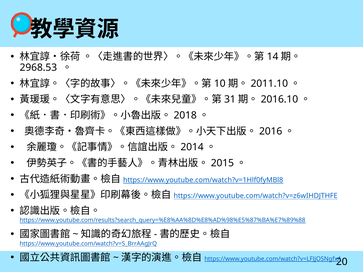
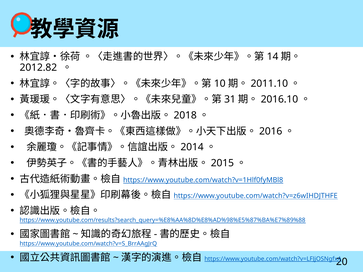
2968.53: 2968.53 -> 2012.82 (38, 68)
